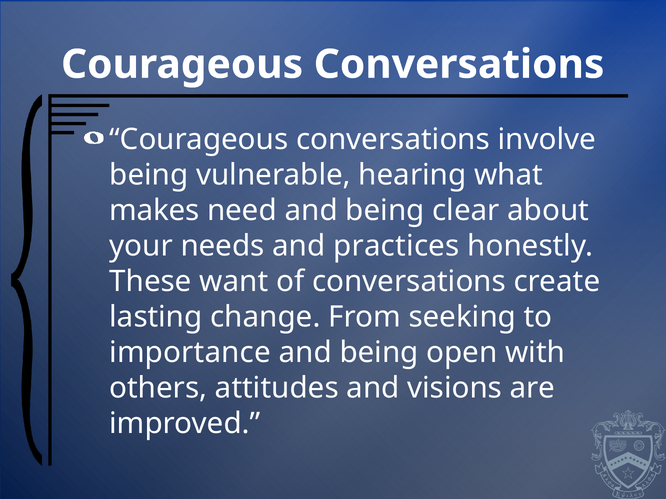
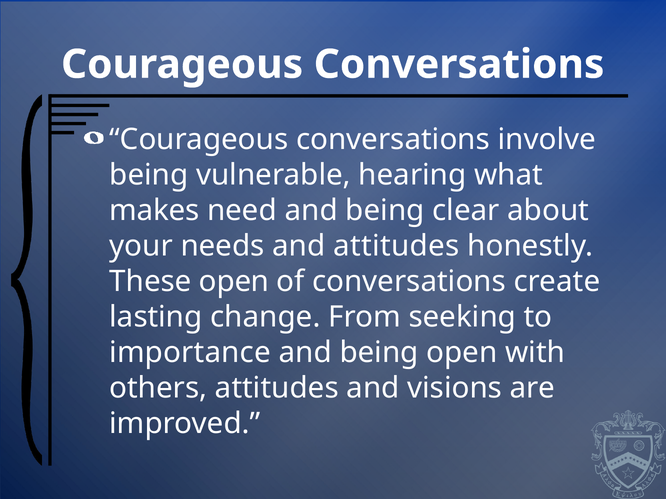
and practices: practices -> attitudes (396, 246)
These want: want -> open (234, 282)
